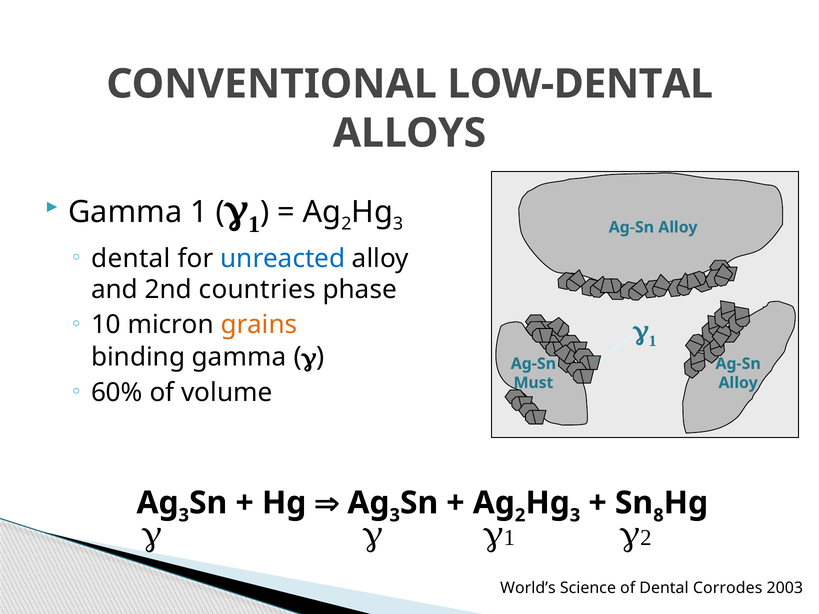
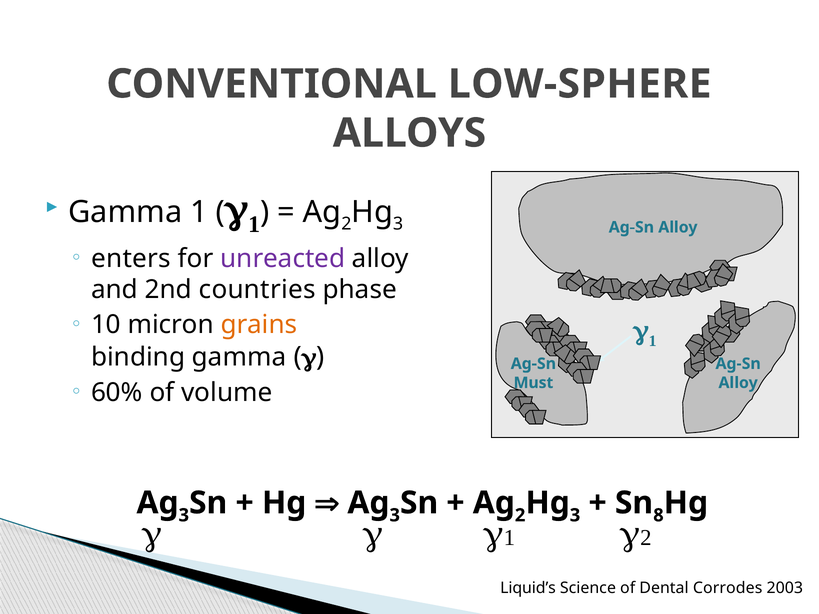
LOW-DENTAL: LOW-DENTAL -> LOW-SPHERE (580, 84)
dental: dental -> enters (131, 259)
unreacted colour: blue -> purple (283, 259)
World’s: World’s -> Liquid’s (528, 588)
